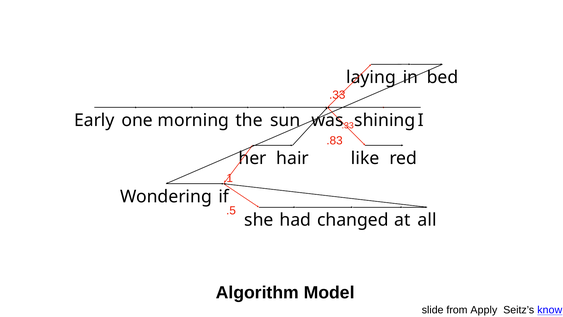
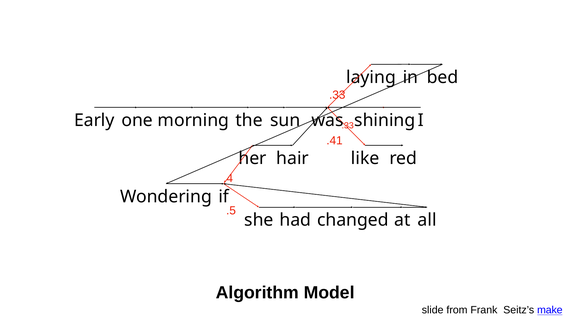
.83: .83 -> .41 (335, 141)
.1: .1 -> .4 (228, 178)
Apply: Apply -> Frank (484, 310)
know: know -> make (550, 310)
